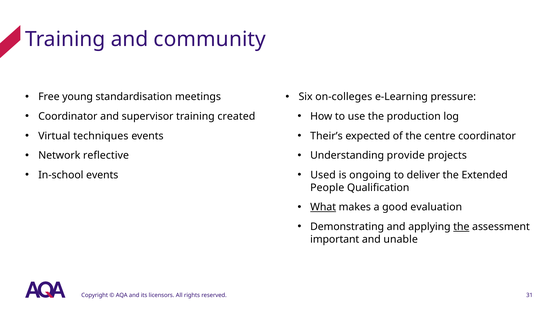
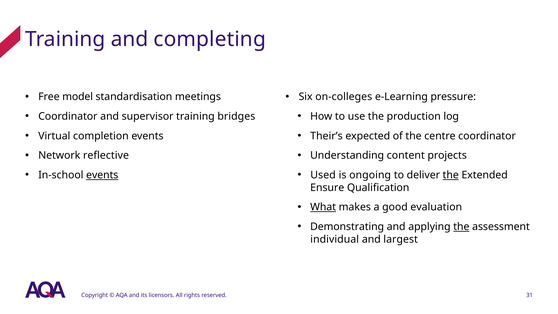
community: community -> completing (210, 39)
young: young -> model (78, 97)
created: created -> bridges (236, 116)
techniques: techniques -> completion (101, 136)
provide: provide -> content (406, 155)
events underline: none -> present (102, 175)
the underline: none -> present (451, 175)
People: People -> Ensure (327, 188)
important: important -> individual (335, 239)
unable: unable -> largest (401, 239)
